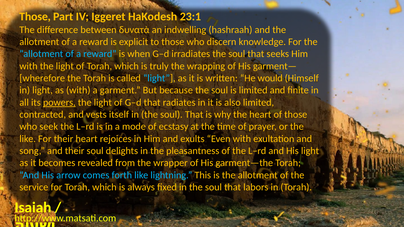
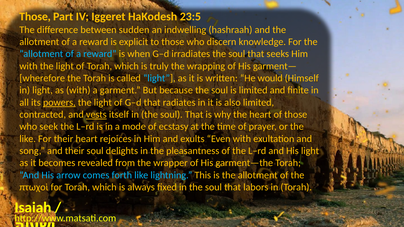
23:1: 23:1 -> 23:5 (190, 17)
δυνατὰ: δυνατὰ -> sudden (134, 30)
vests underline: none -> present (96, 115)
service: service -> πτωχοὶ (34, 187)
